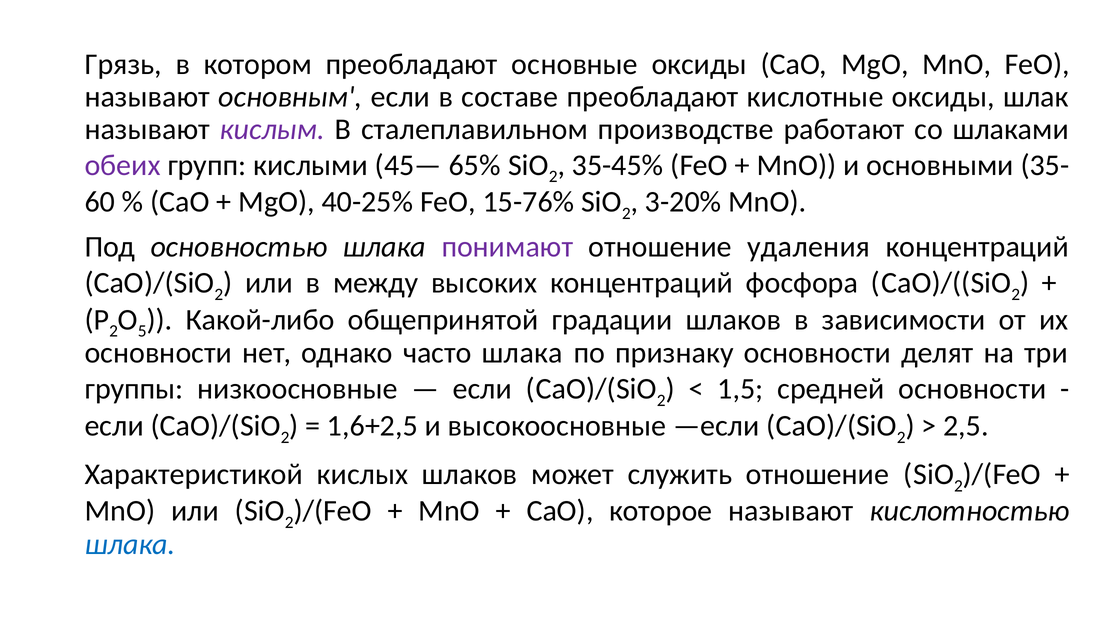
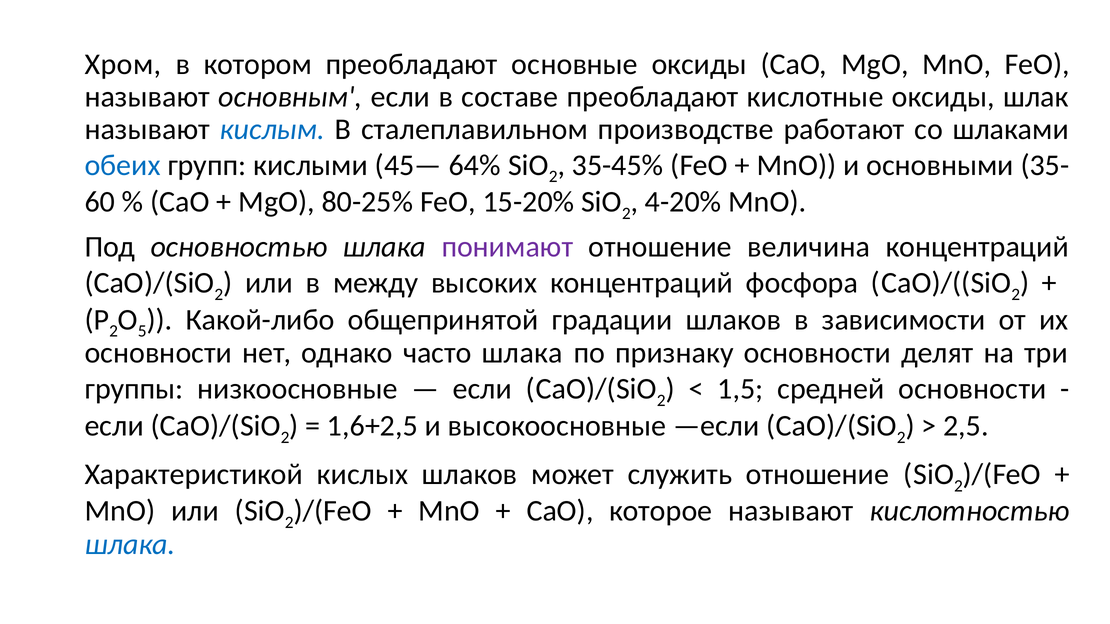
Грязь: Грязь -> Хром (123, 64)
кислым colour: purple -> blue (272, 129)
обеих colour: purple -> blue (123, 165)
65%: 65% -> 64% (475, 165)
40-25%: 40-25% -> 80-25% (367, 202)
15-76%: 15-76% -> 15-20% (528, 202)
3-20%: 3-20% -> 4-20% (683, 202)
удаления: удаления -> величина (809, 247)
